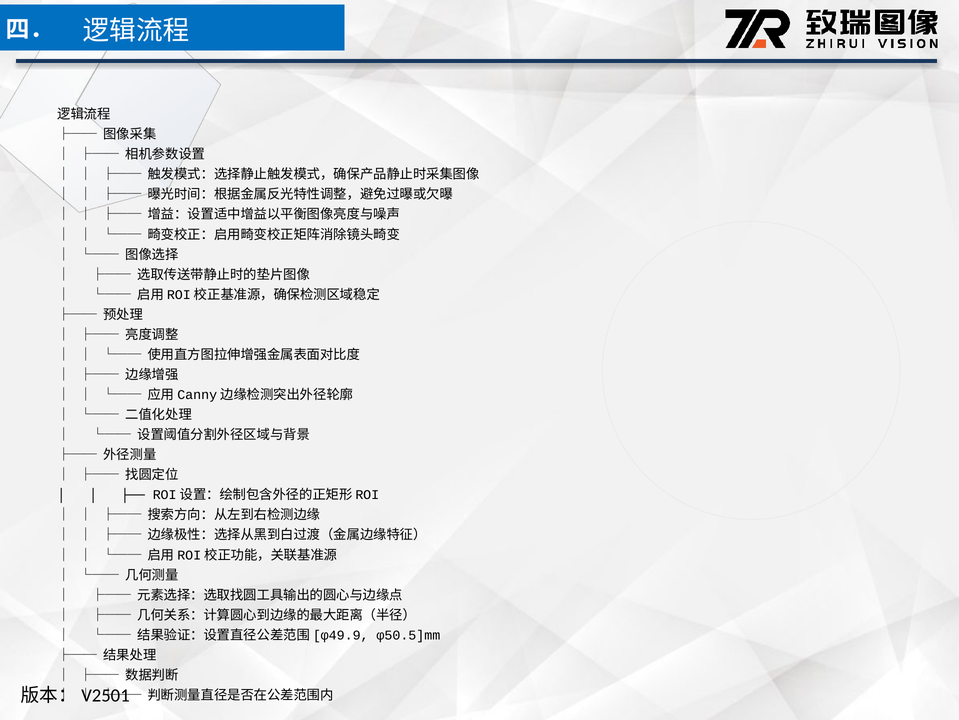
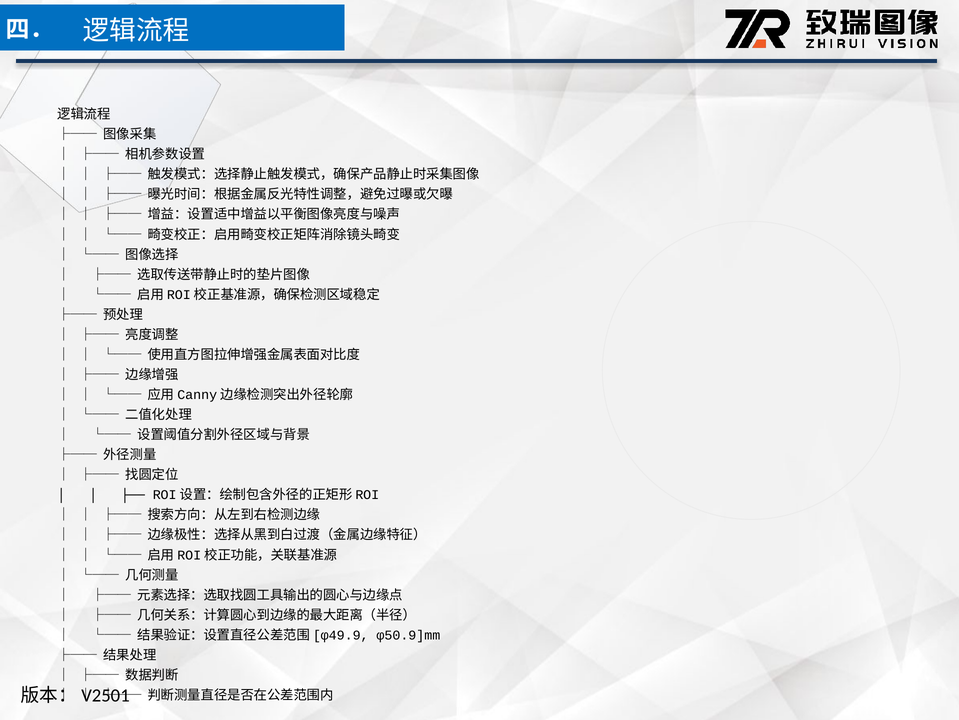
φ50.5]mm: φ50.5]mm -> φ50.9]mm (408, 635)
